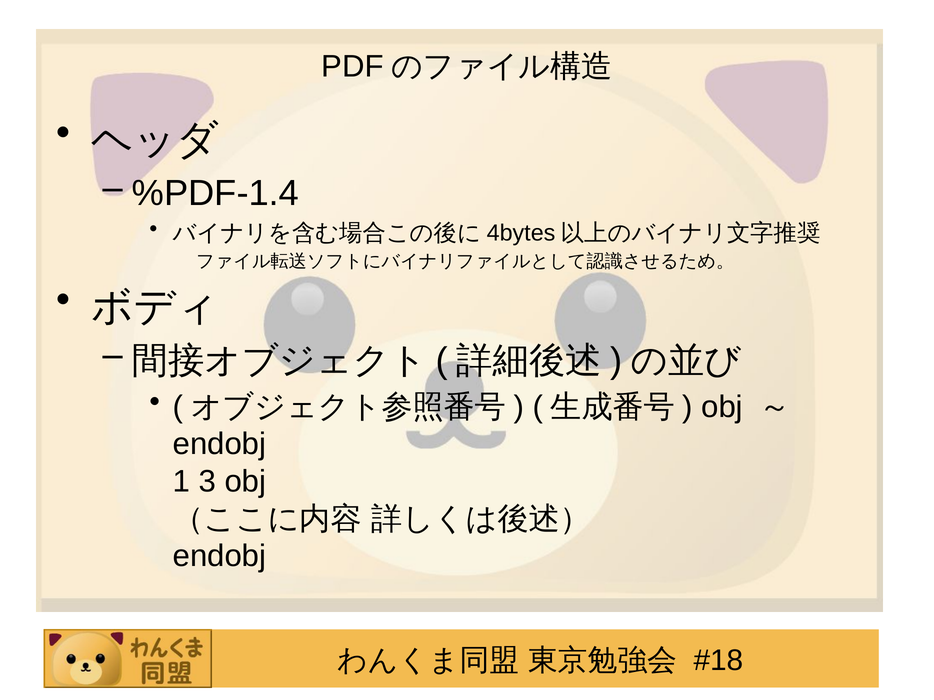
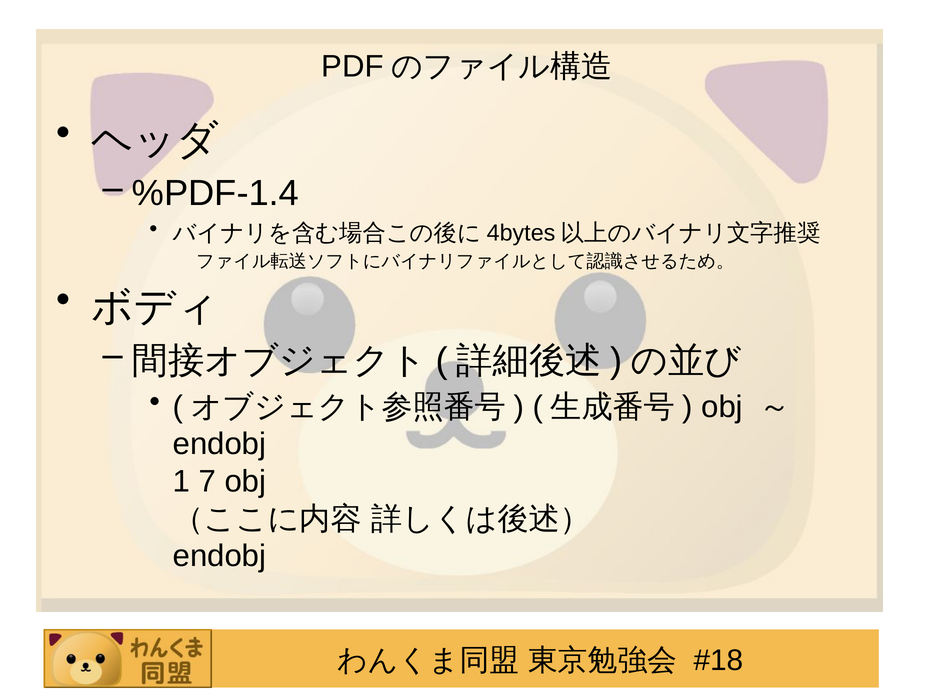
3: 3 -> 7 (207, 482)
